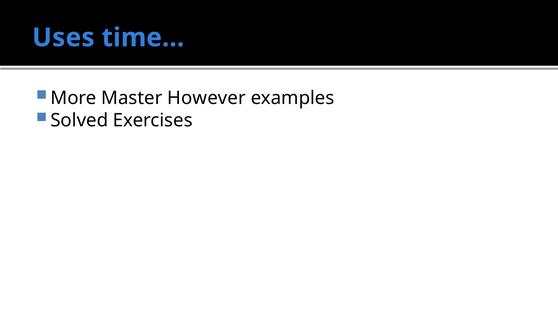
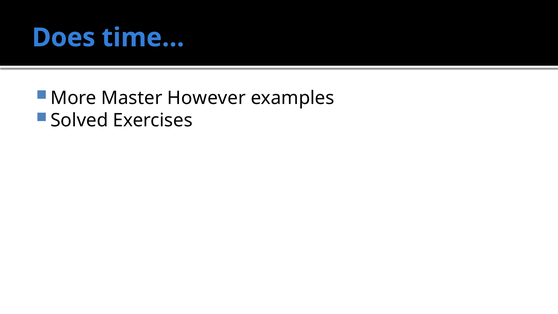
Uses: Uses -> Does (64, 38)
